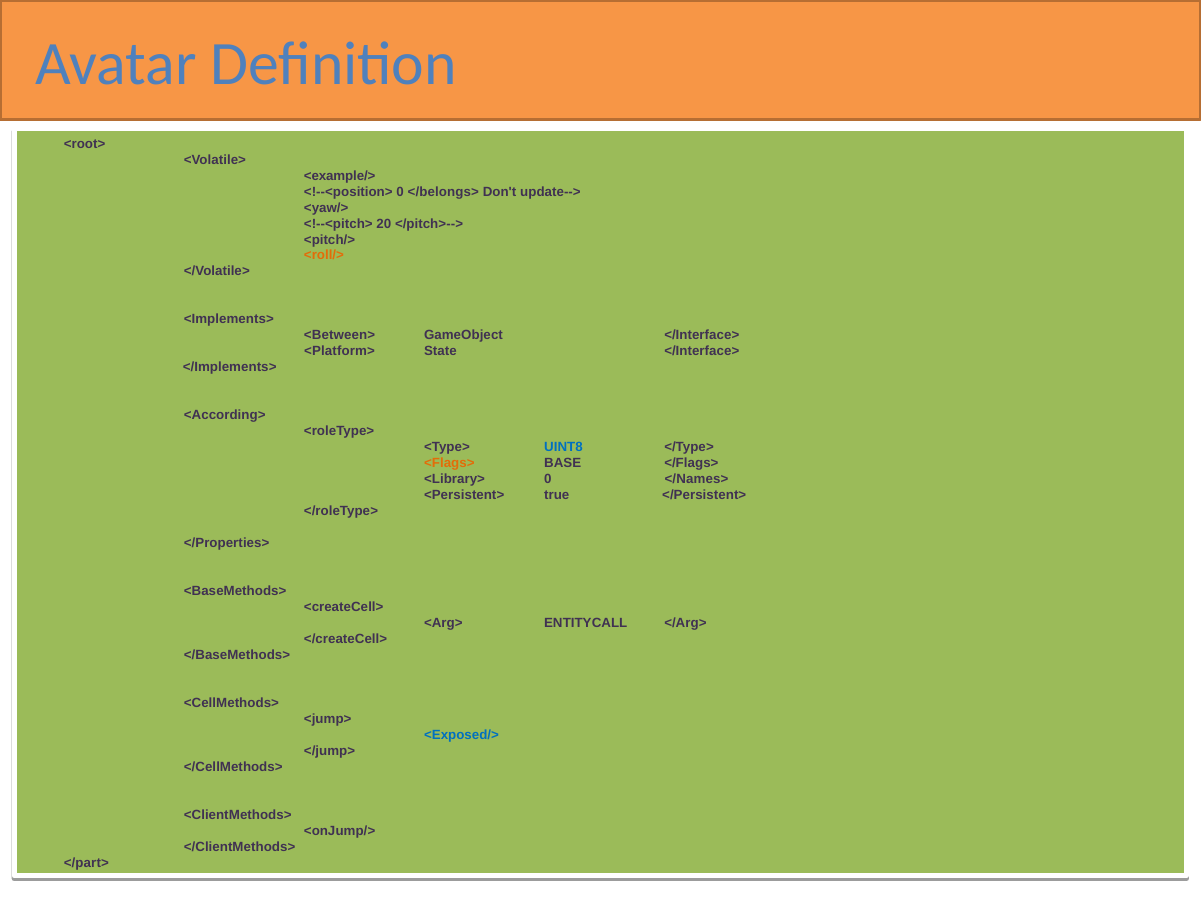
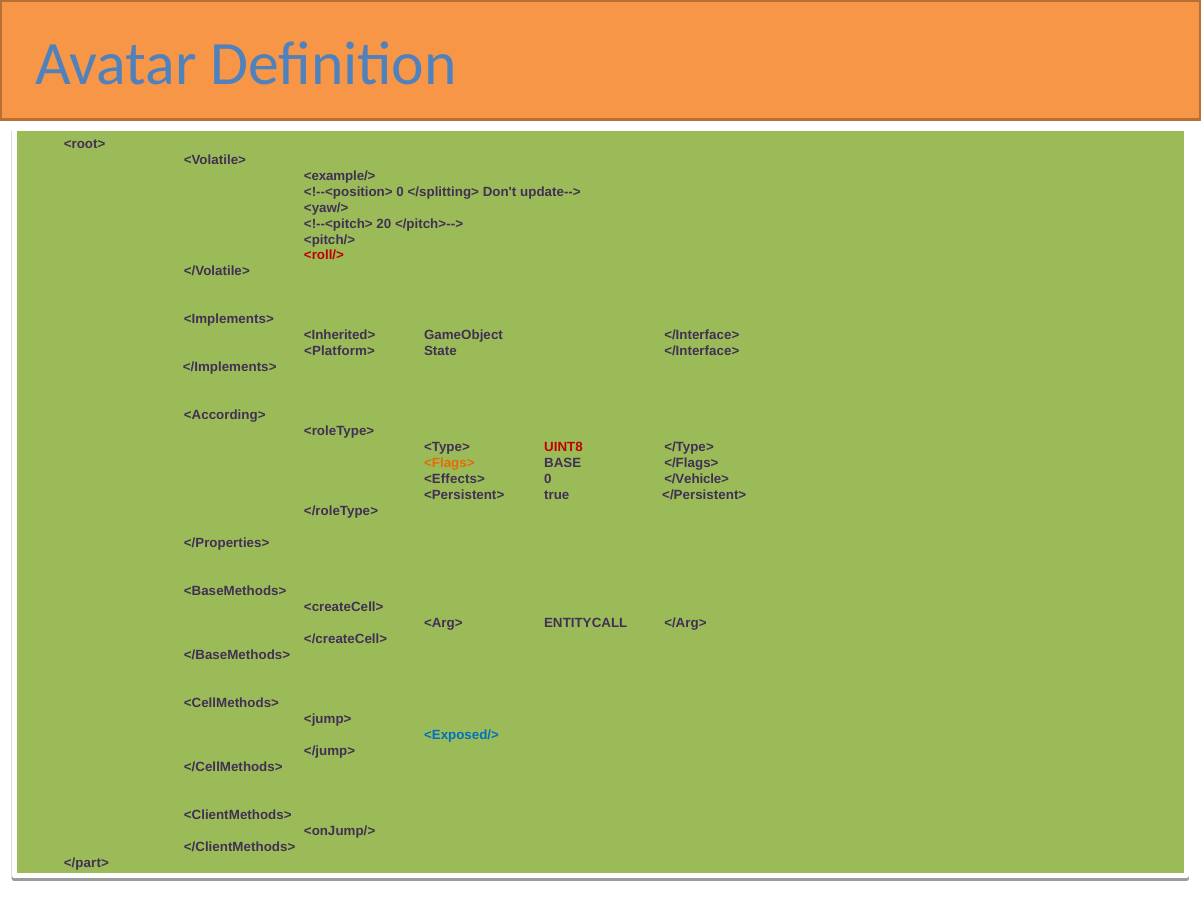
</belongs>: </belongs> -> </splitting> (443, 192)
<roll/> colour: orange -> red (324, 256)
<Between>: <Between> -> <Inherited> (340, 335)
UINT8 colour: blue -> red (563, 447)
<Library>: <Library> -> <Effects> (454, 479)
</Names>: </Names> -> </Vehicle> (697, 479)
